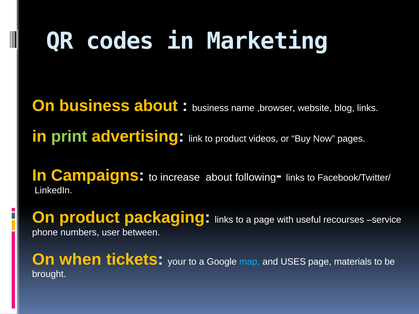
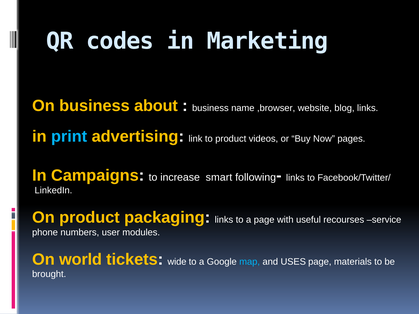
print colour: light green -> light blue (69, 137)
increase about: about -> smart (219, 178)
between: between -> modules (141, 233)
when: when -> world (81, 260)
your: your -> wide (177, 262)
